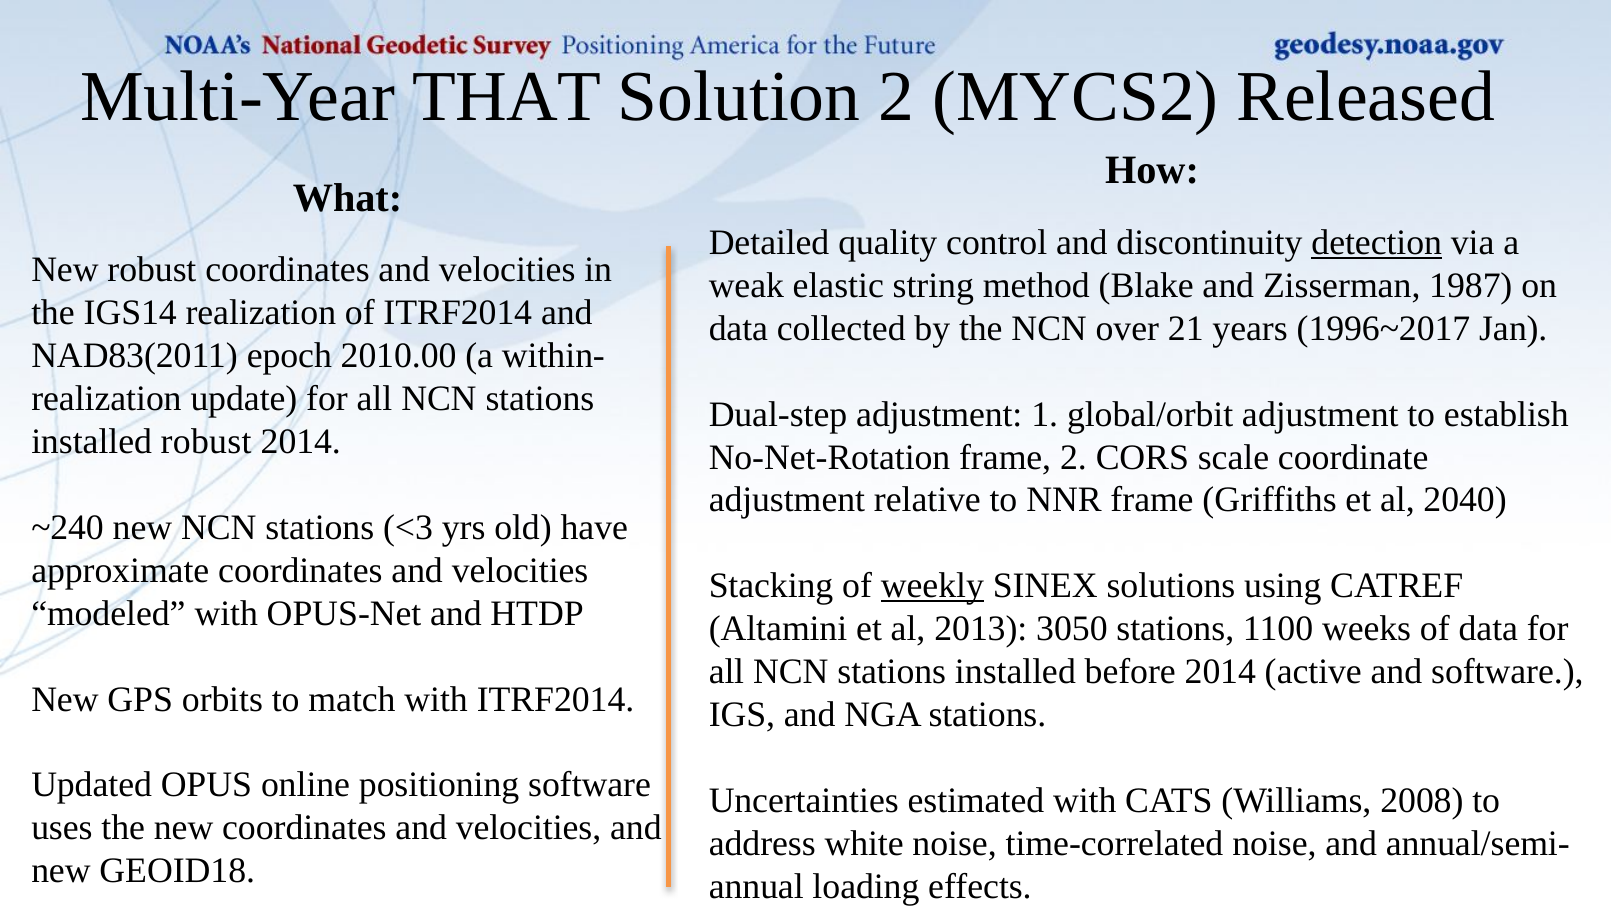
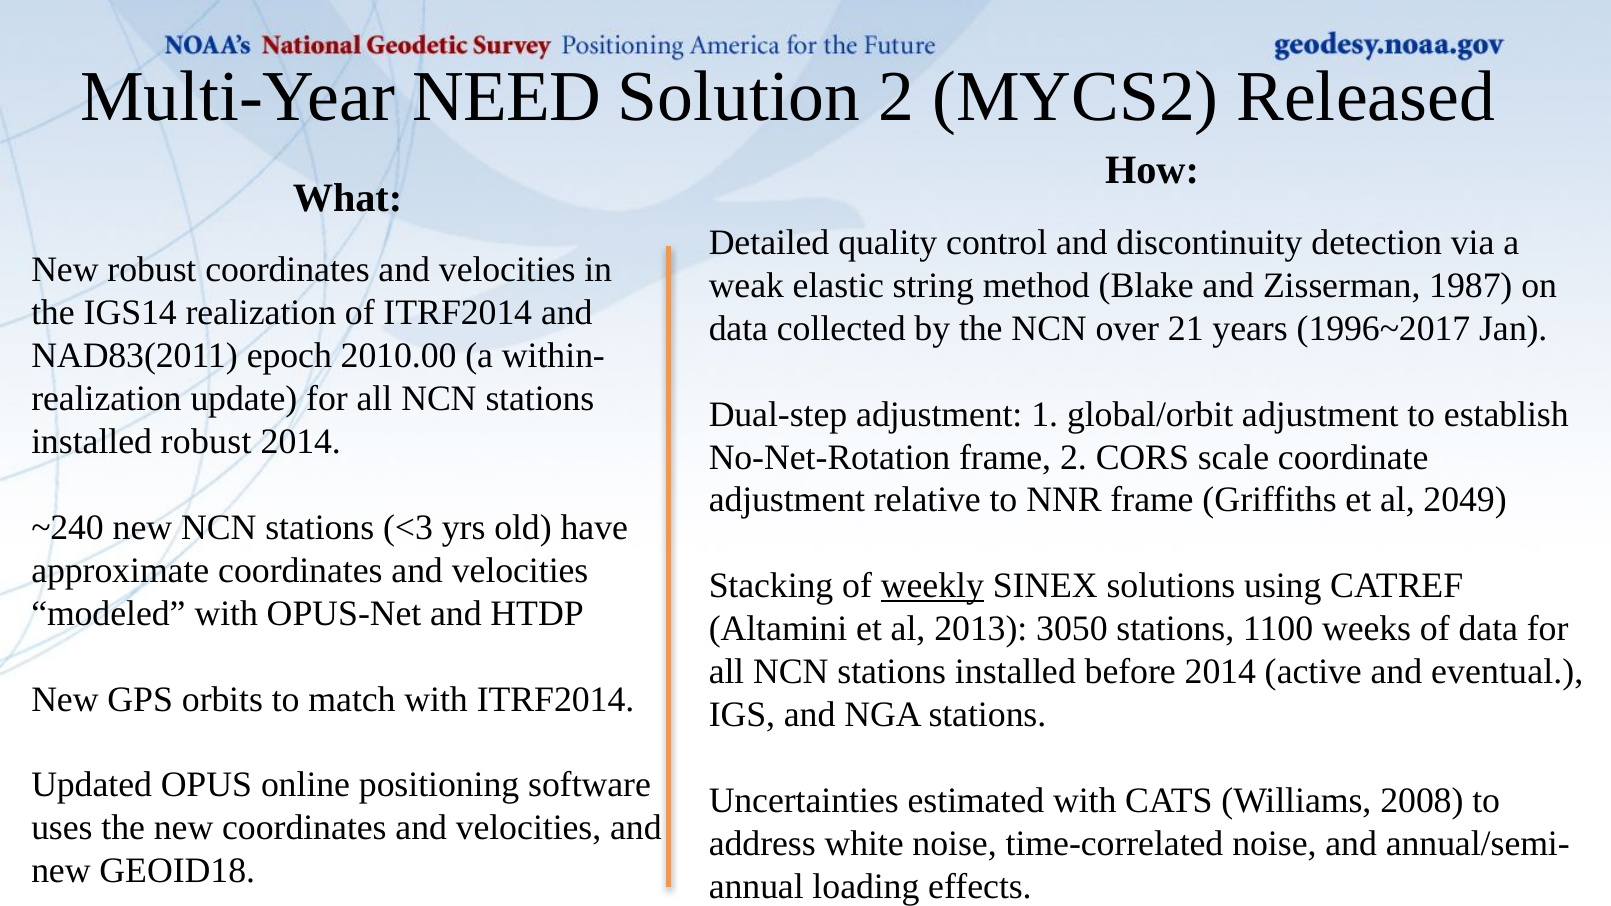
THAT: THAT -> NEED (507, 97)
detection underline: present -> none (1377, 243)
2040: 2040 -> 2049 (1465, 500)
and software: software -> eventual (1507, 672)
